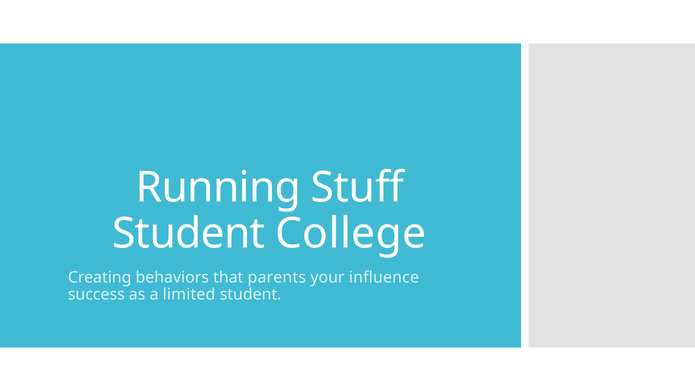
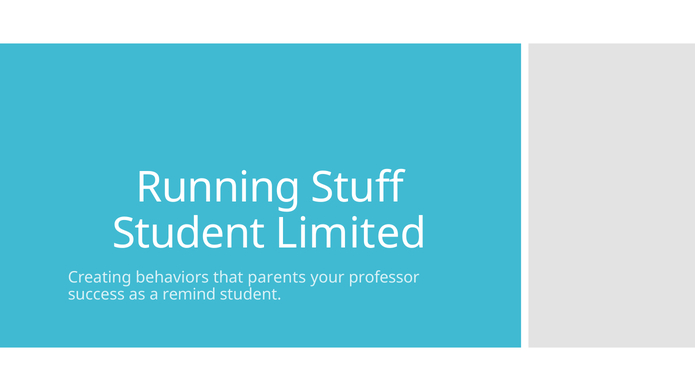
College: College -> Limited (351, 234)
influence: influence -> professor (384, 277)
limited: limited -> remind (189, 295)
